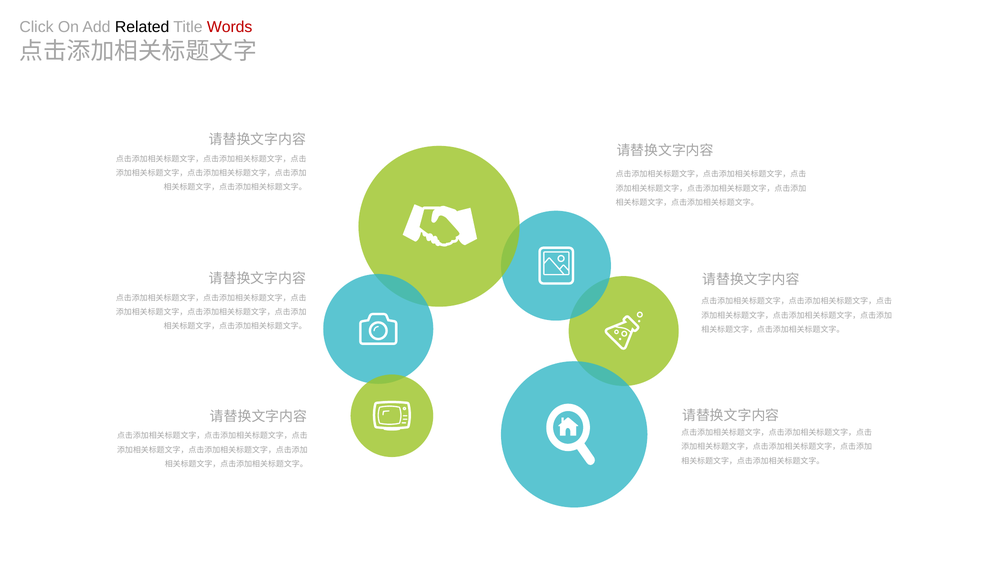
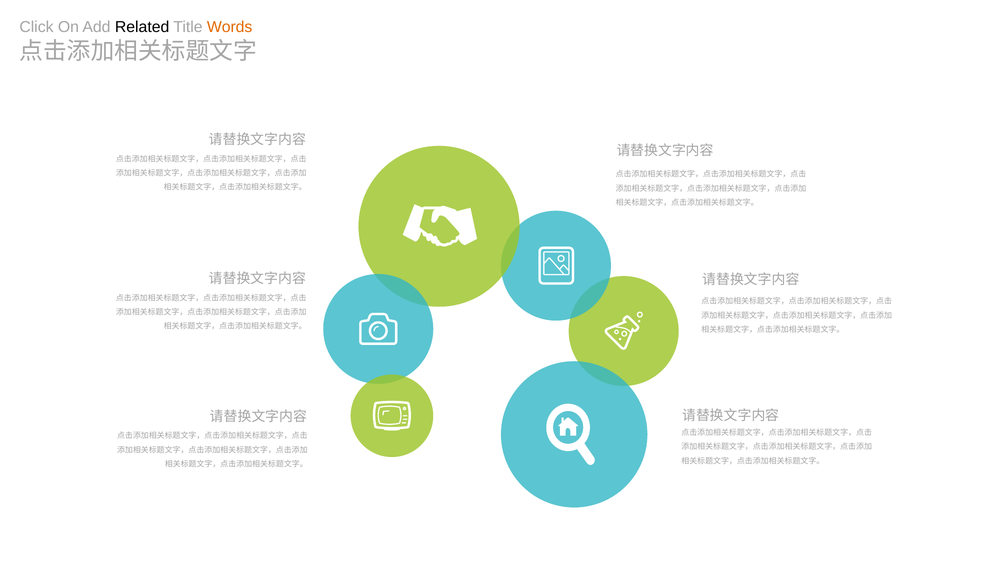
Words colour: red -> orange (230, 27)
